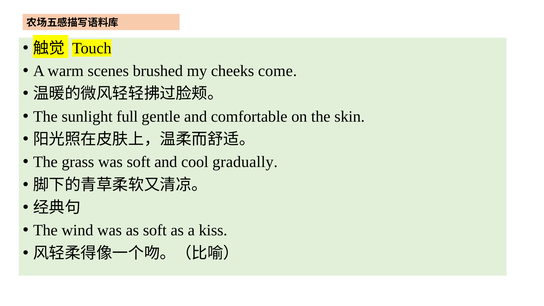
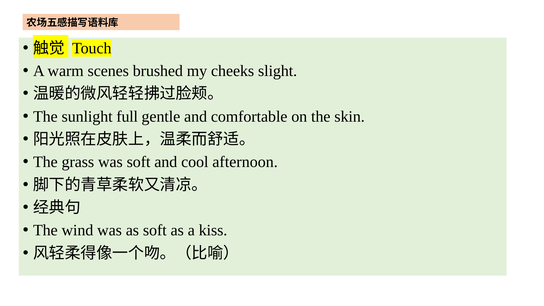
come: come -> slight (278, 71)
gradually: gradually -> afternoon (245, 162)
